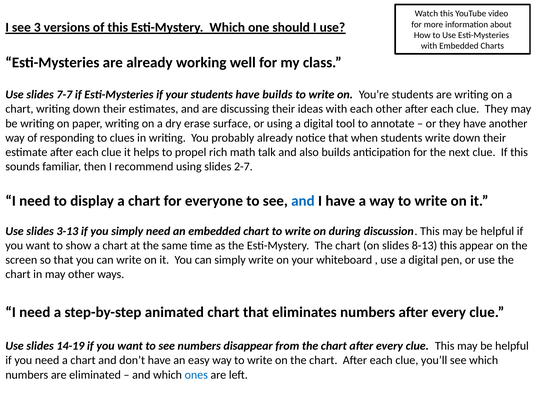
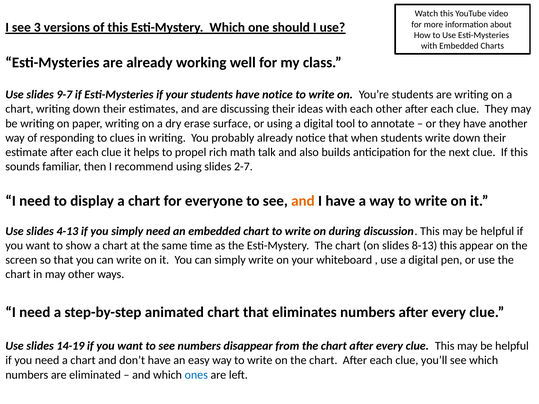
7-7: 7-7 -> 9-7 (64, 95)
have builds: builds -> notice (277, 95)
and colour: blue -> orange (303, 201)
3-13: 3-13 -> 4-13 (67, 231)
